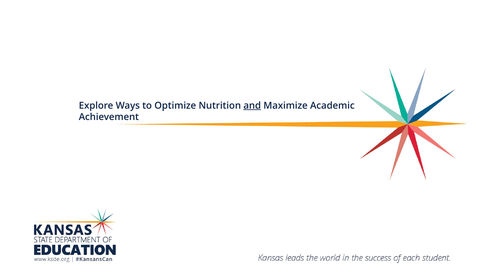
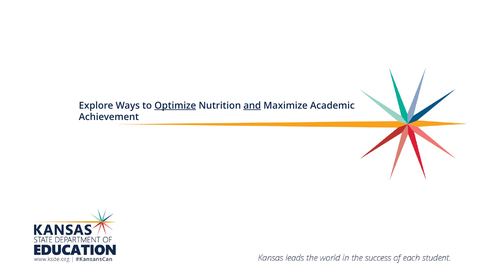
Optimize underline: none -> present (175, 106)
